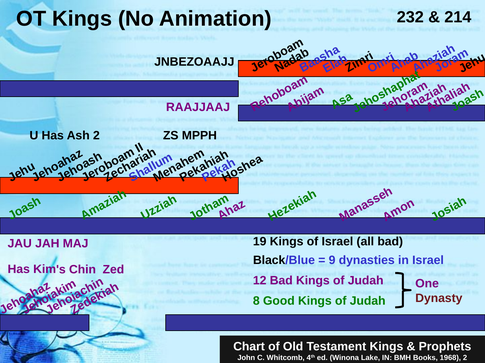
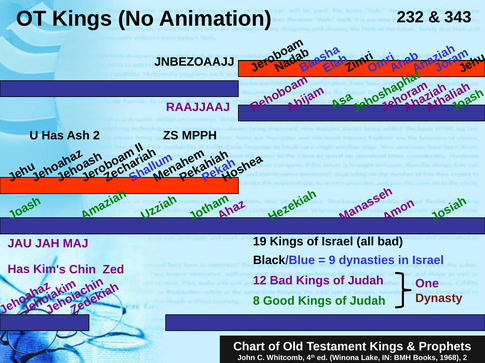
214: 214 -> 343 (458, 17)
